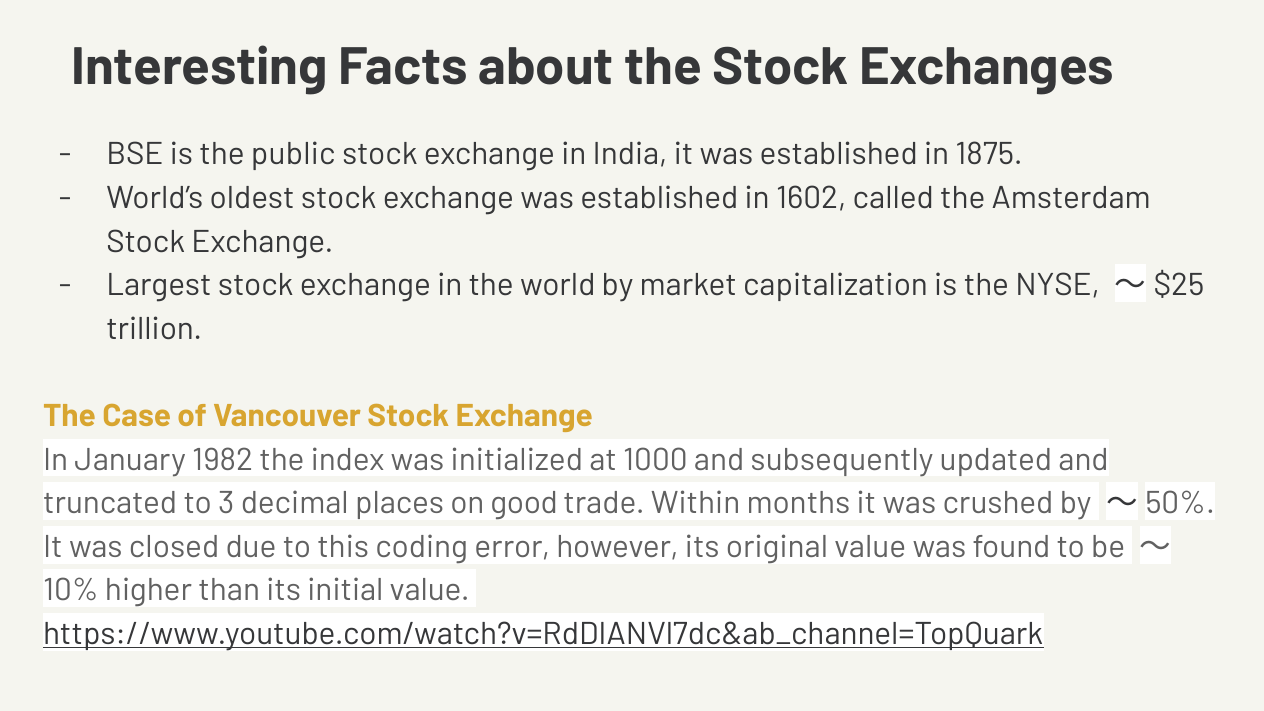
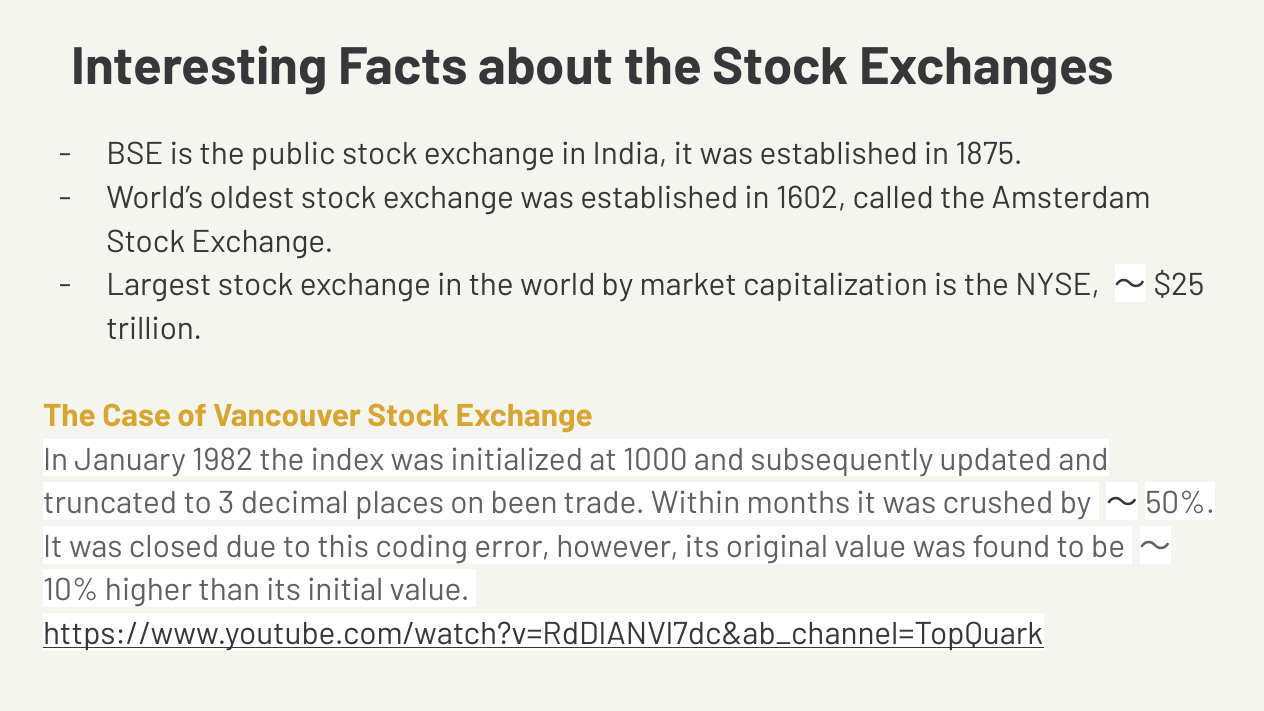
good: good -> been (524, 503)
